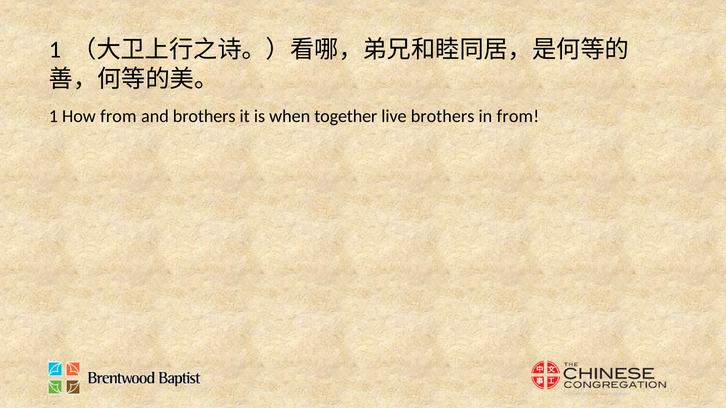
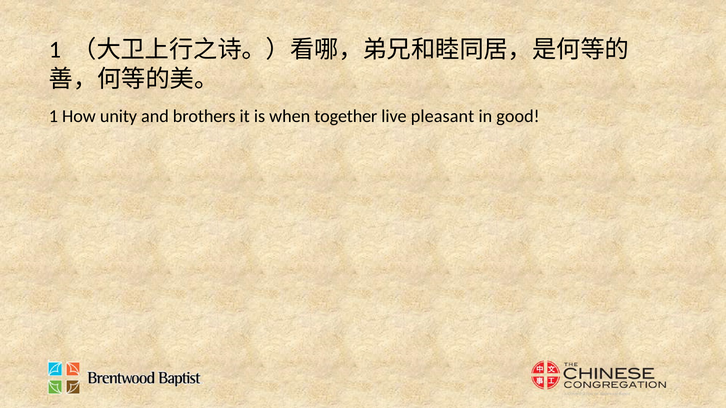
How from: from -> unity (119, 116)
live brothers: brothers -> pleasant (443, 116)
in from: from -> good (518, 116)
